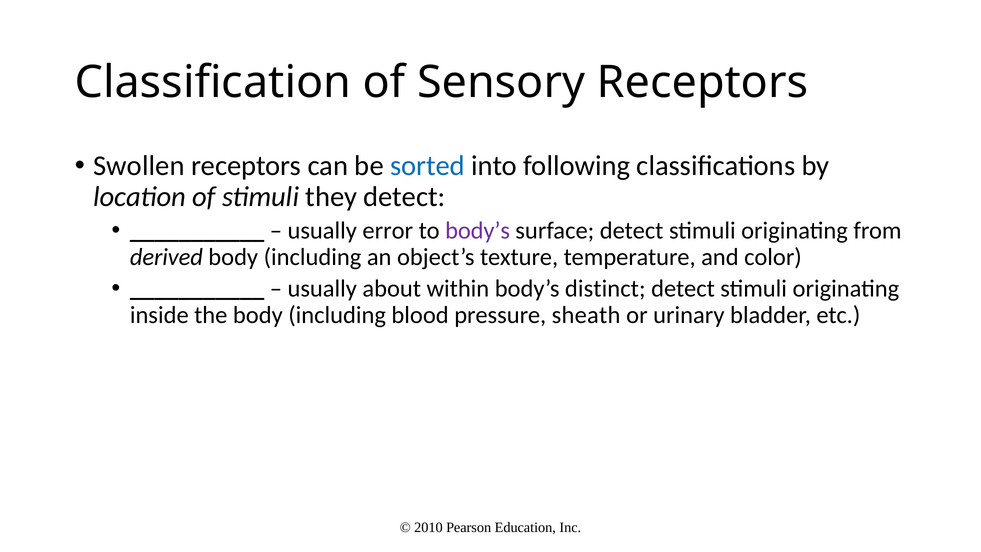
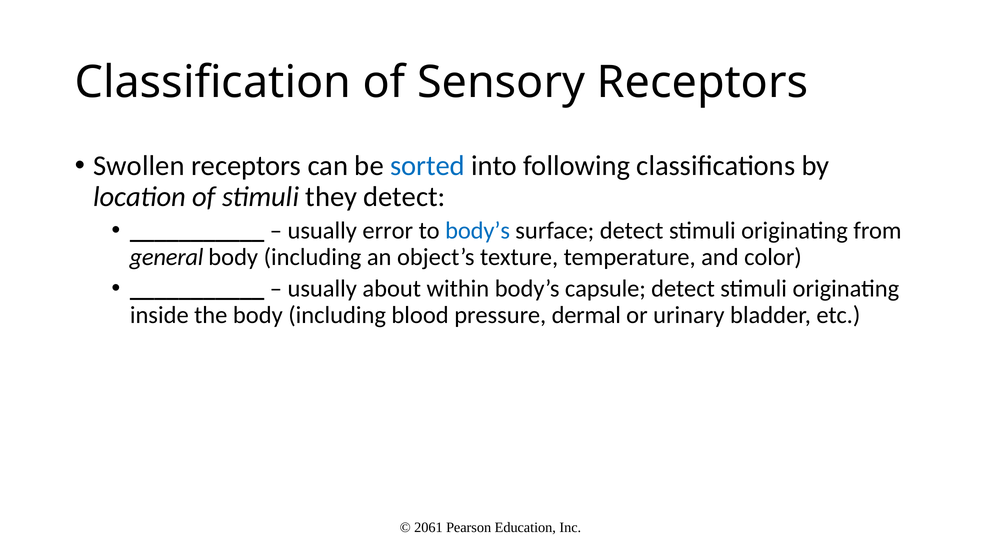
body’s colour: purple -> blue (478, 231)
derived: derived -> general (167, 257)
distinct: distinct -> capsule (605, 289)
sheath: sheath -> dermal (586, 315)
2010: 2010 -> 2061 (428, 527)
